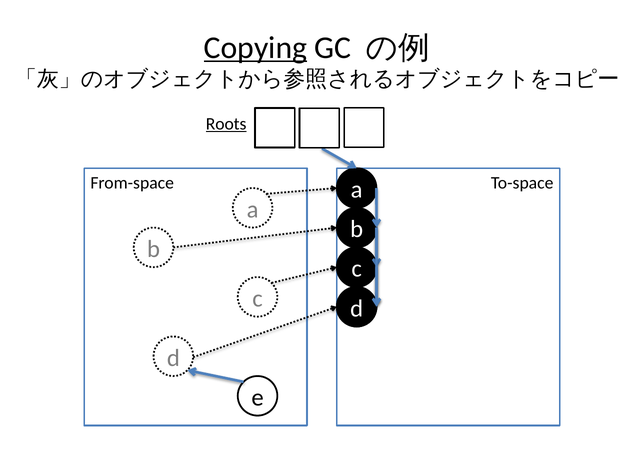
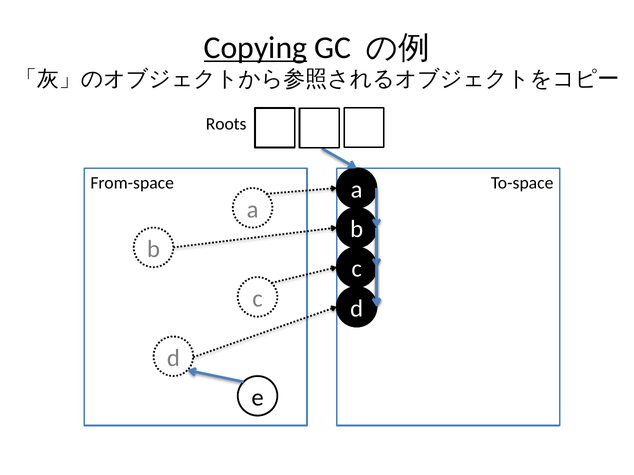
Roots underline: present -> none (226, 124)
